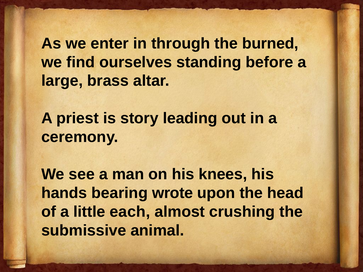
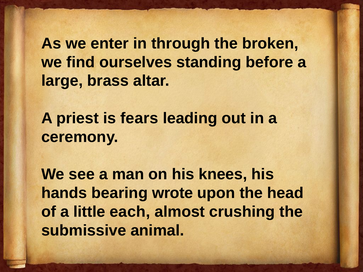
burned: burned -> broken (270, 43)
story: story -> fears (139, 118)
